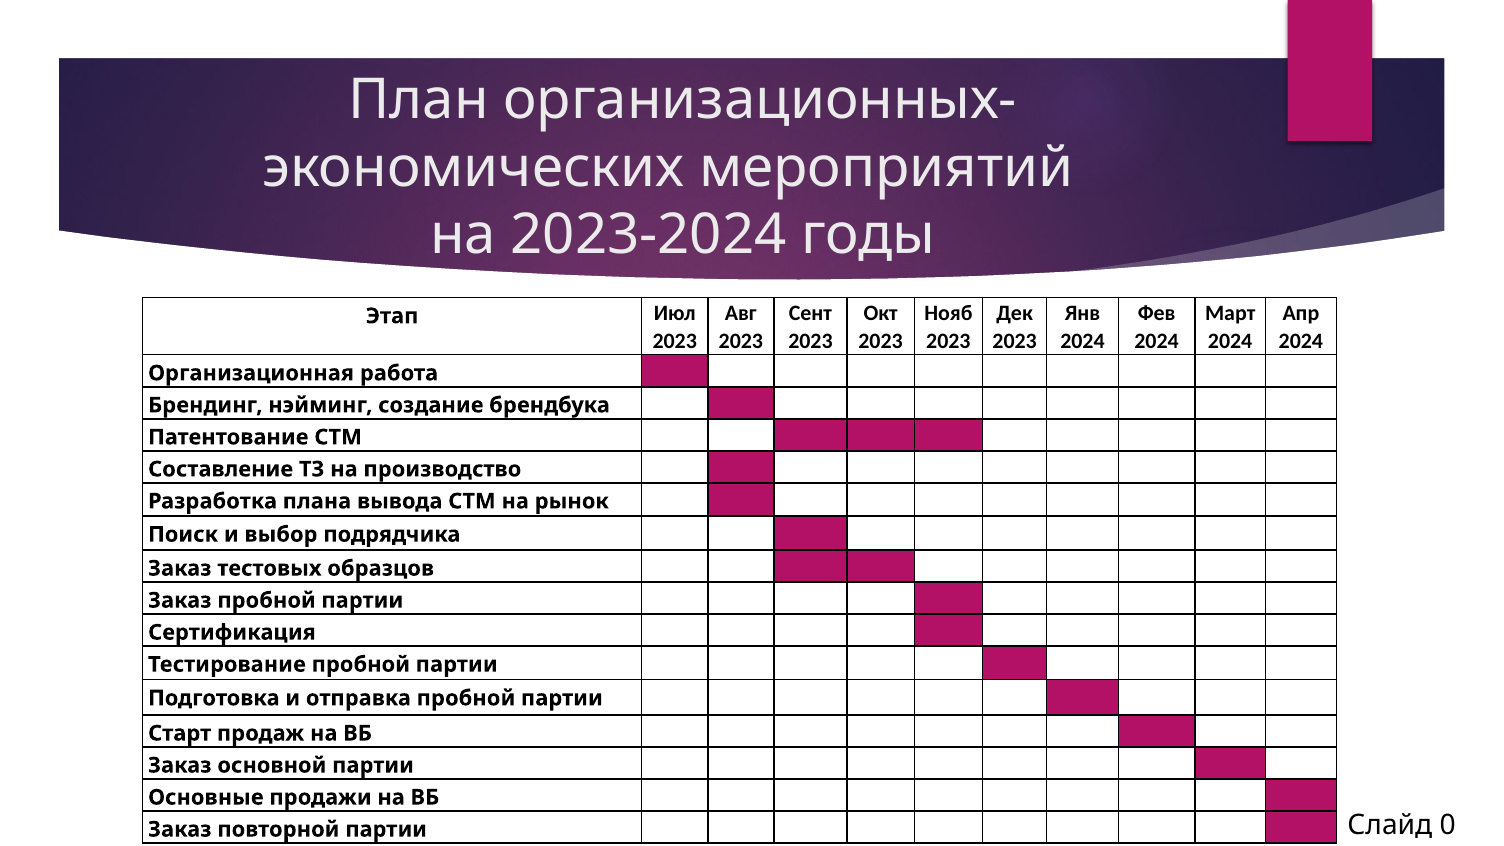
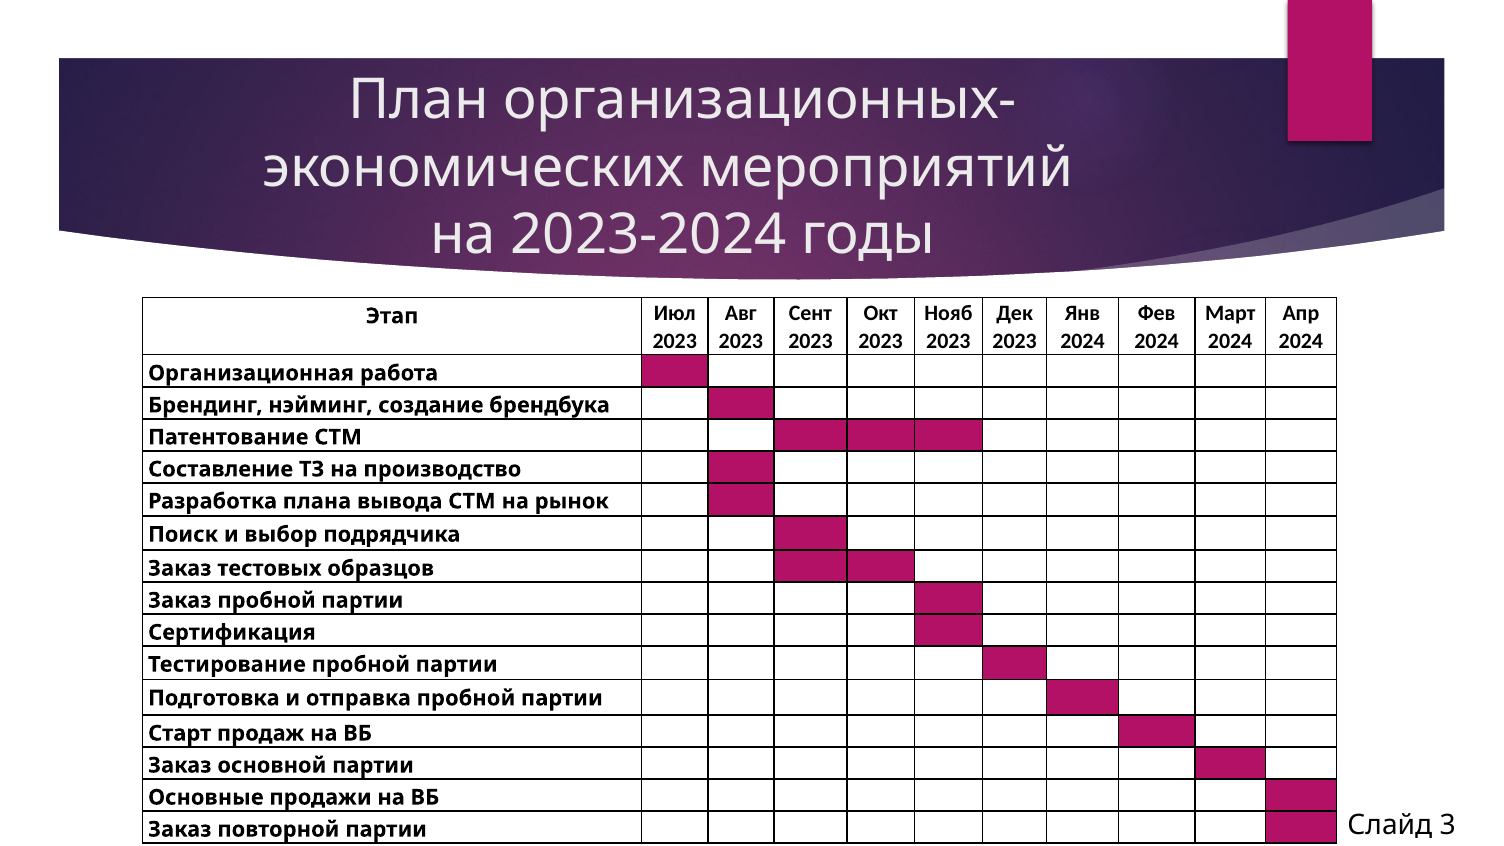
0: 0 -> 3 (1448, 825)
